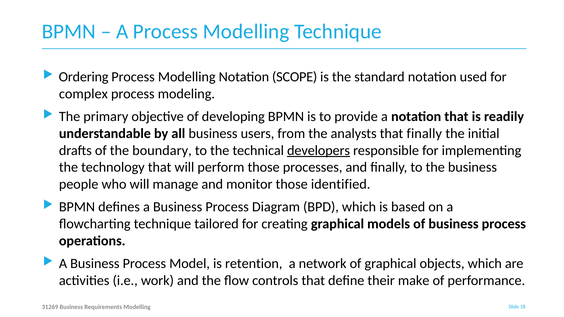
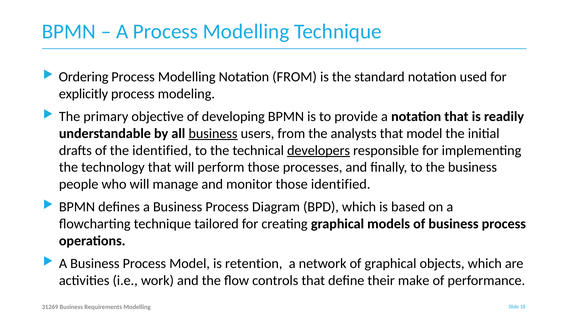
Notation SCOPE: SCOPE -> FROM (295, 77)
complex: complex -> explicitly (83, 94)
business underline: none -> present (213, 134)
that finally: finally -> model (424, 134)
the boundary: boundary -> identified (162, 150)
